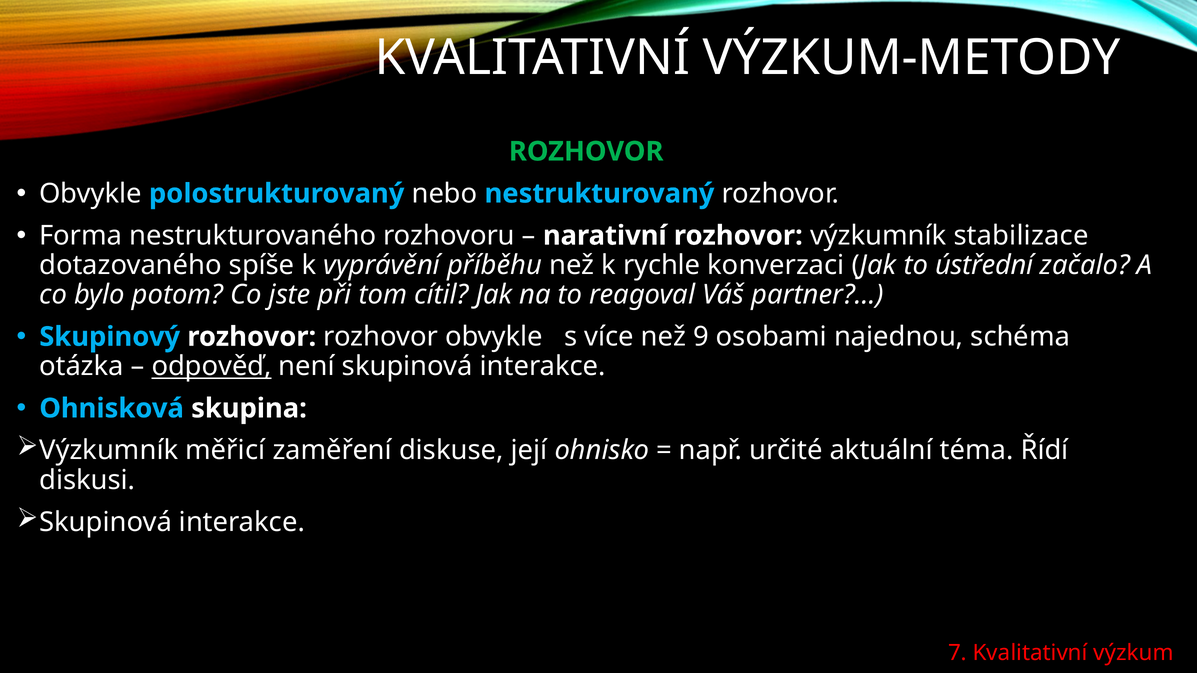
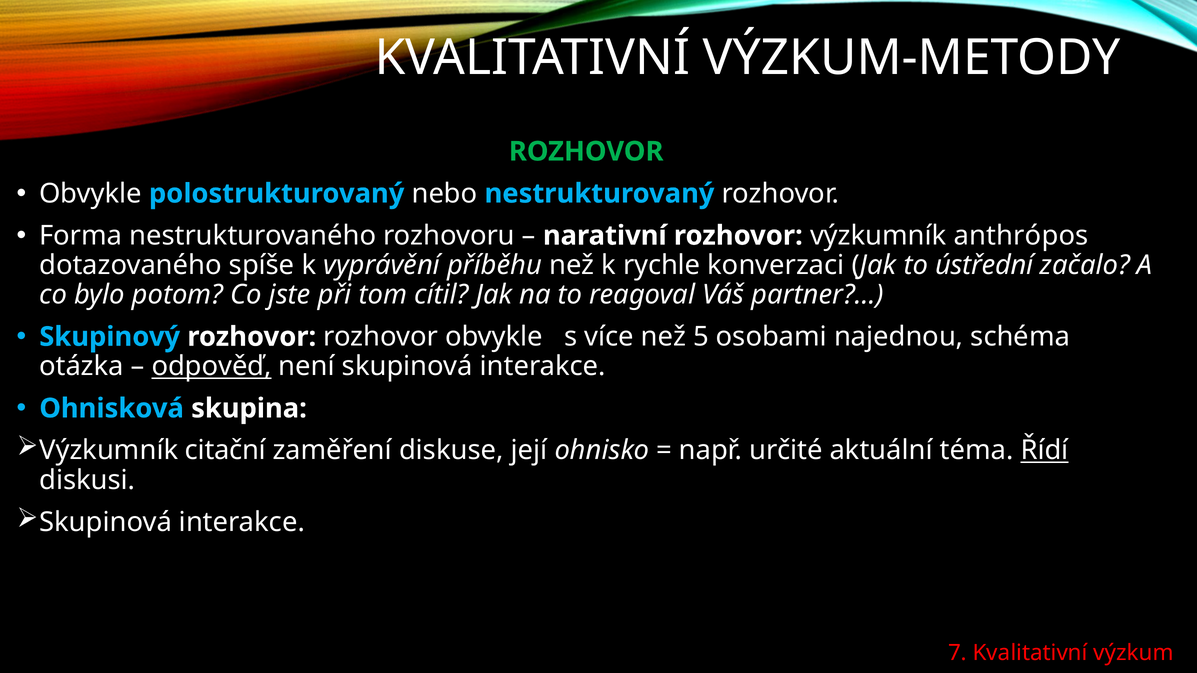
stabilizace: stabilizace -> anthrópos (1021, 236)
9: 9 -> 5 (701, 337)
měřicí: měřicí -> citační (225, 451)
Řídí underline: none -> present (1045, 451)
